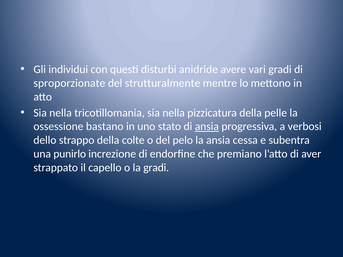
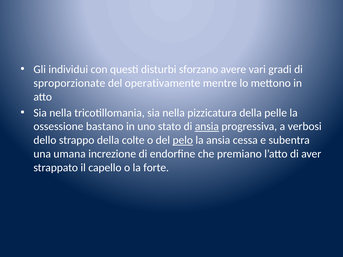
anidride: anidride -> sforzano (199, 69)
strutturalmente: strutturalmente -> operativamente (163, 83)
pelo underline: none -> present (183, 140)
punirlo: punirlo -> umana (70, 154)
la gradi: gradi -> forte (156, 168)
